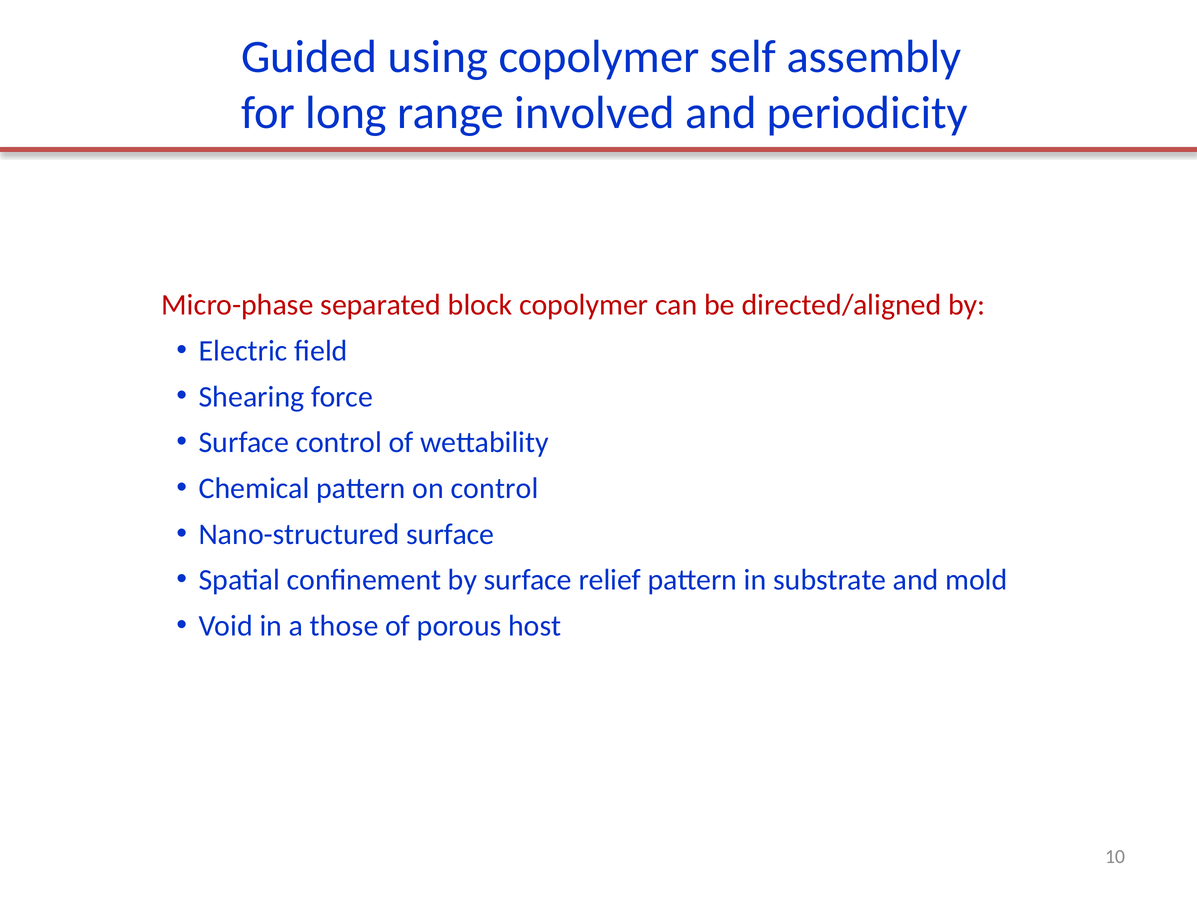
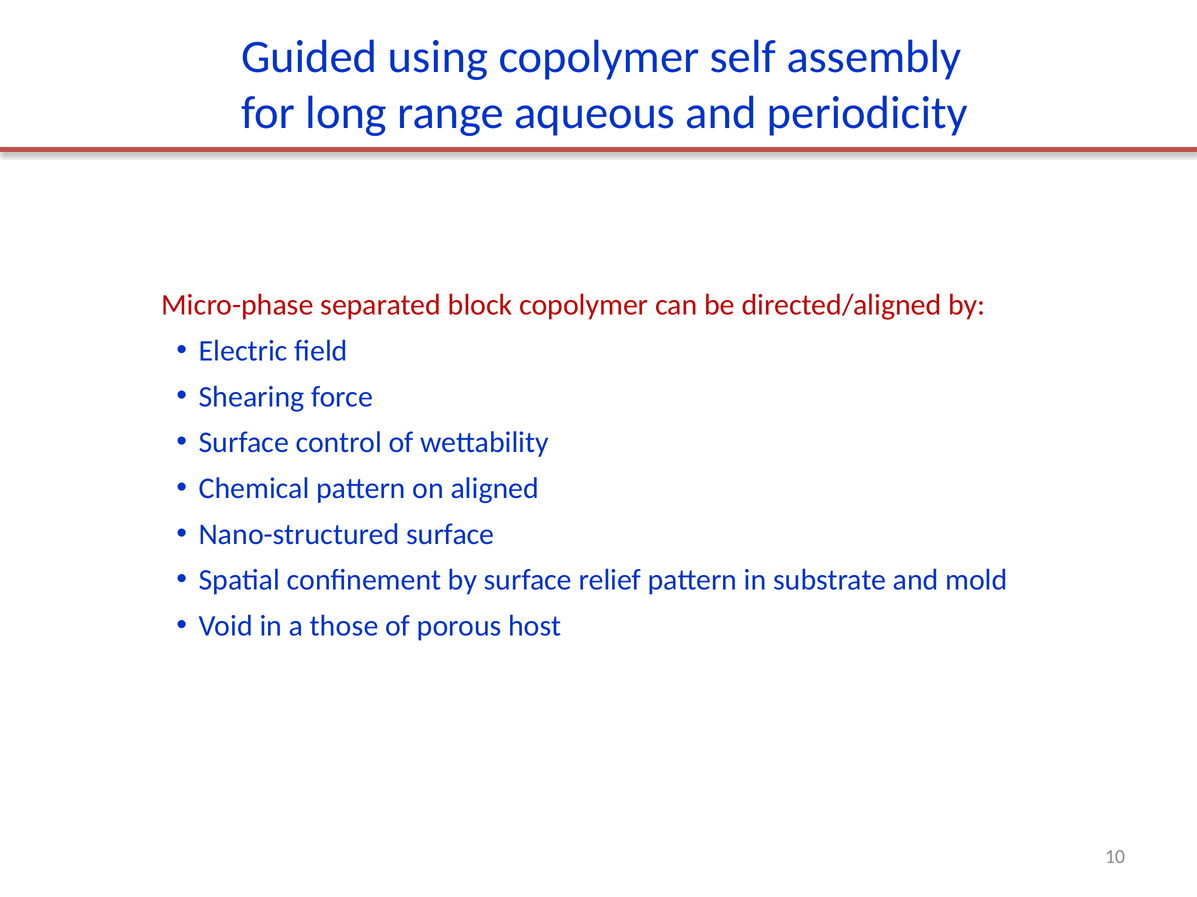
involved: involved -> aqueous (595, 113)
on control: control -> aligned (495, 489)
